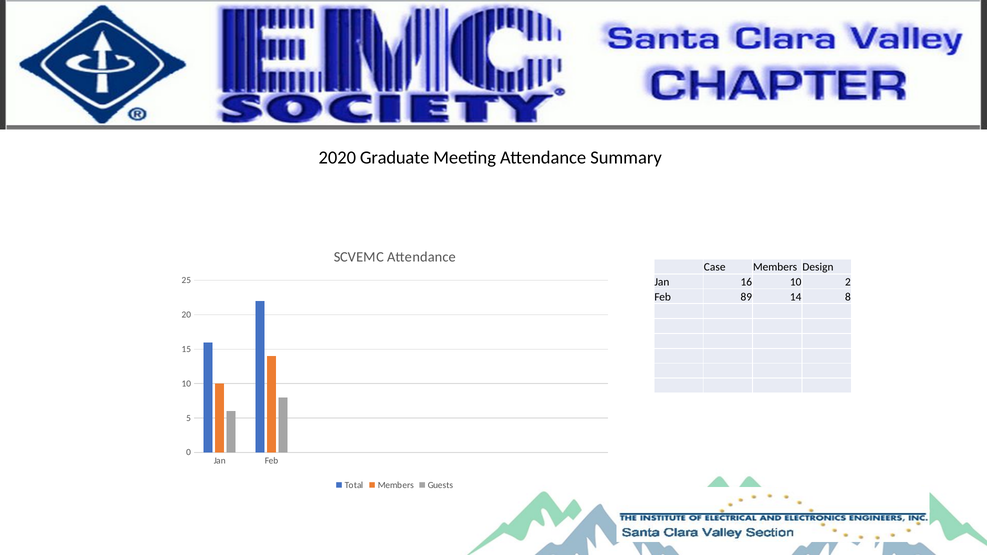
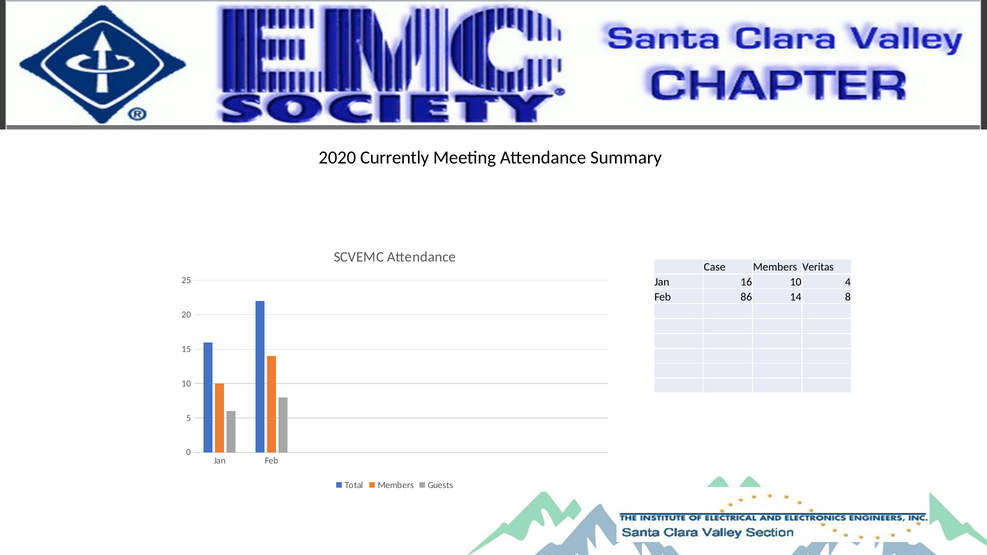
Graduate: Graduate -> Currently (395, 158)
Design: Design -> Veritas (818, 267)
2: 2 -> 4 (848, 282)
89: 89 -> 86 (746, 297)
